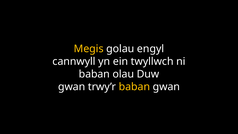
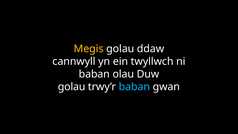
engyl: engyl -> ddaw (151, 49)
gwan: gwan -> golau (72, 87)
baban colour: yellow -> light blue (134, 87)
